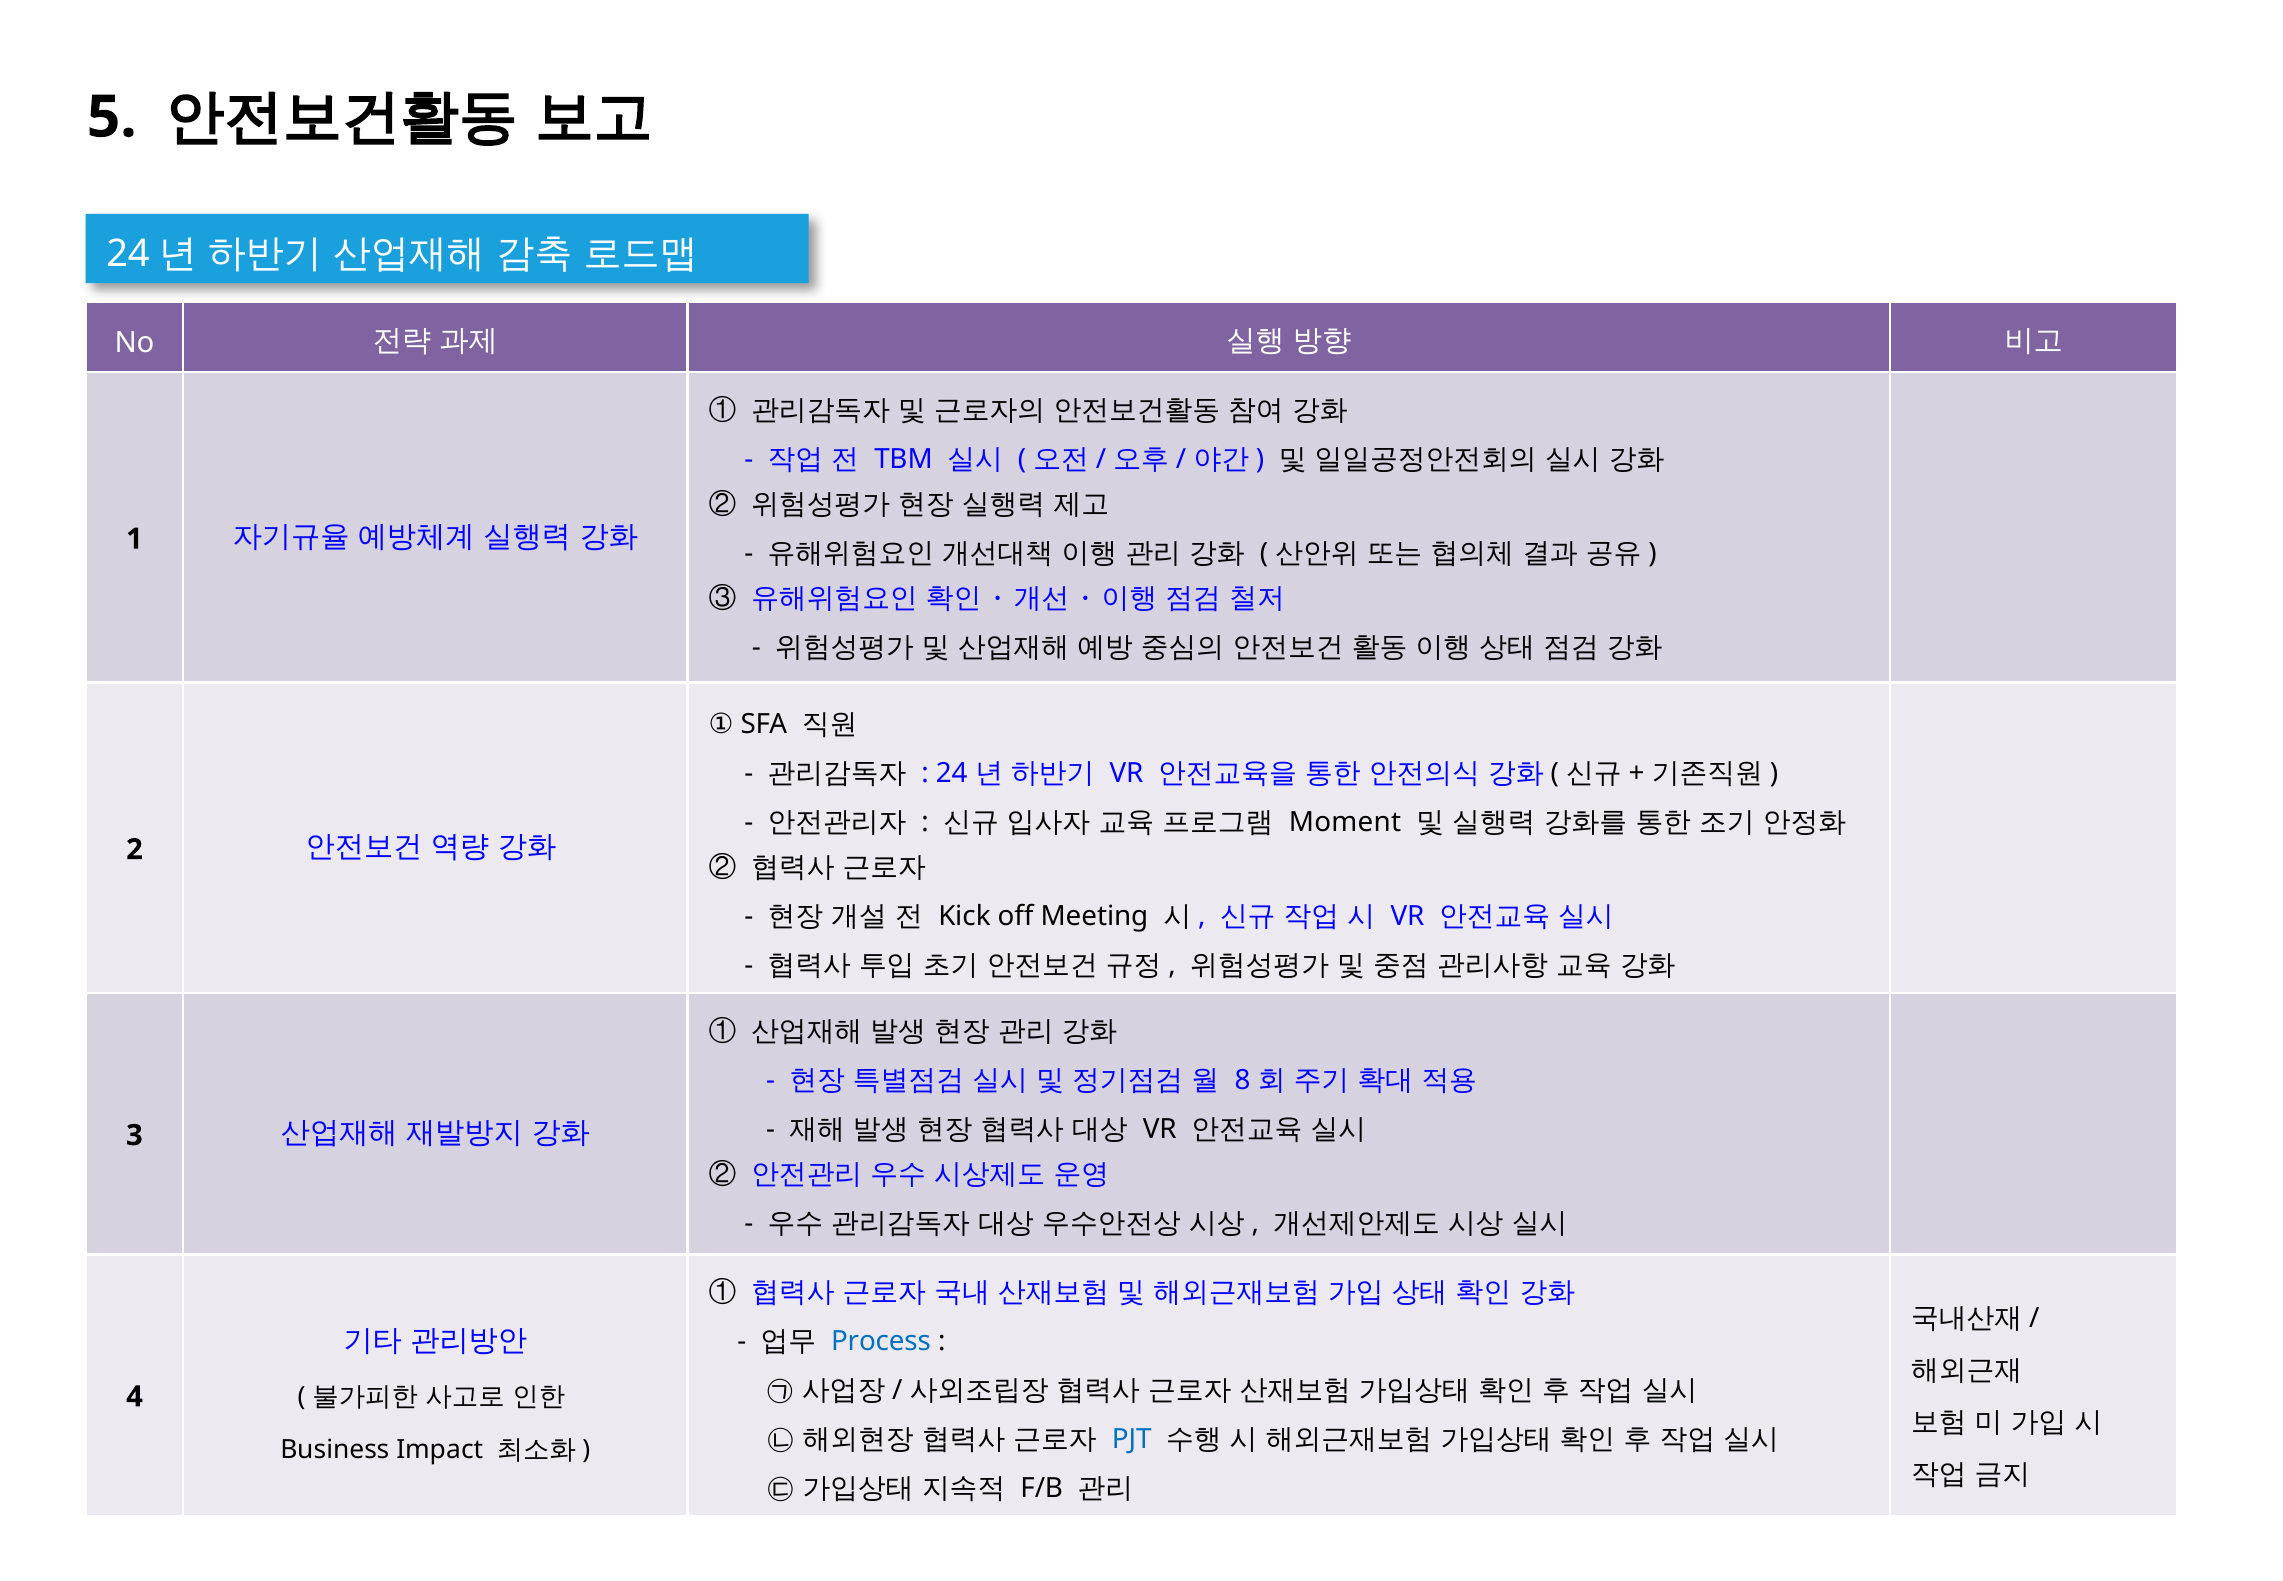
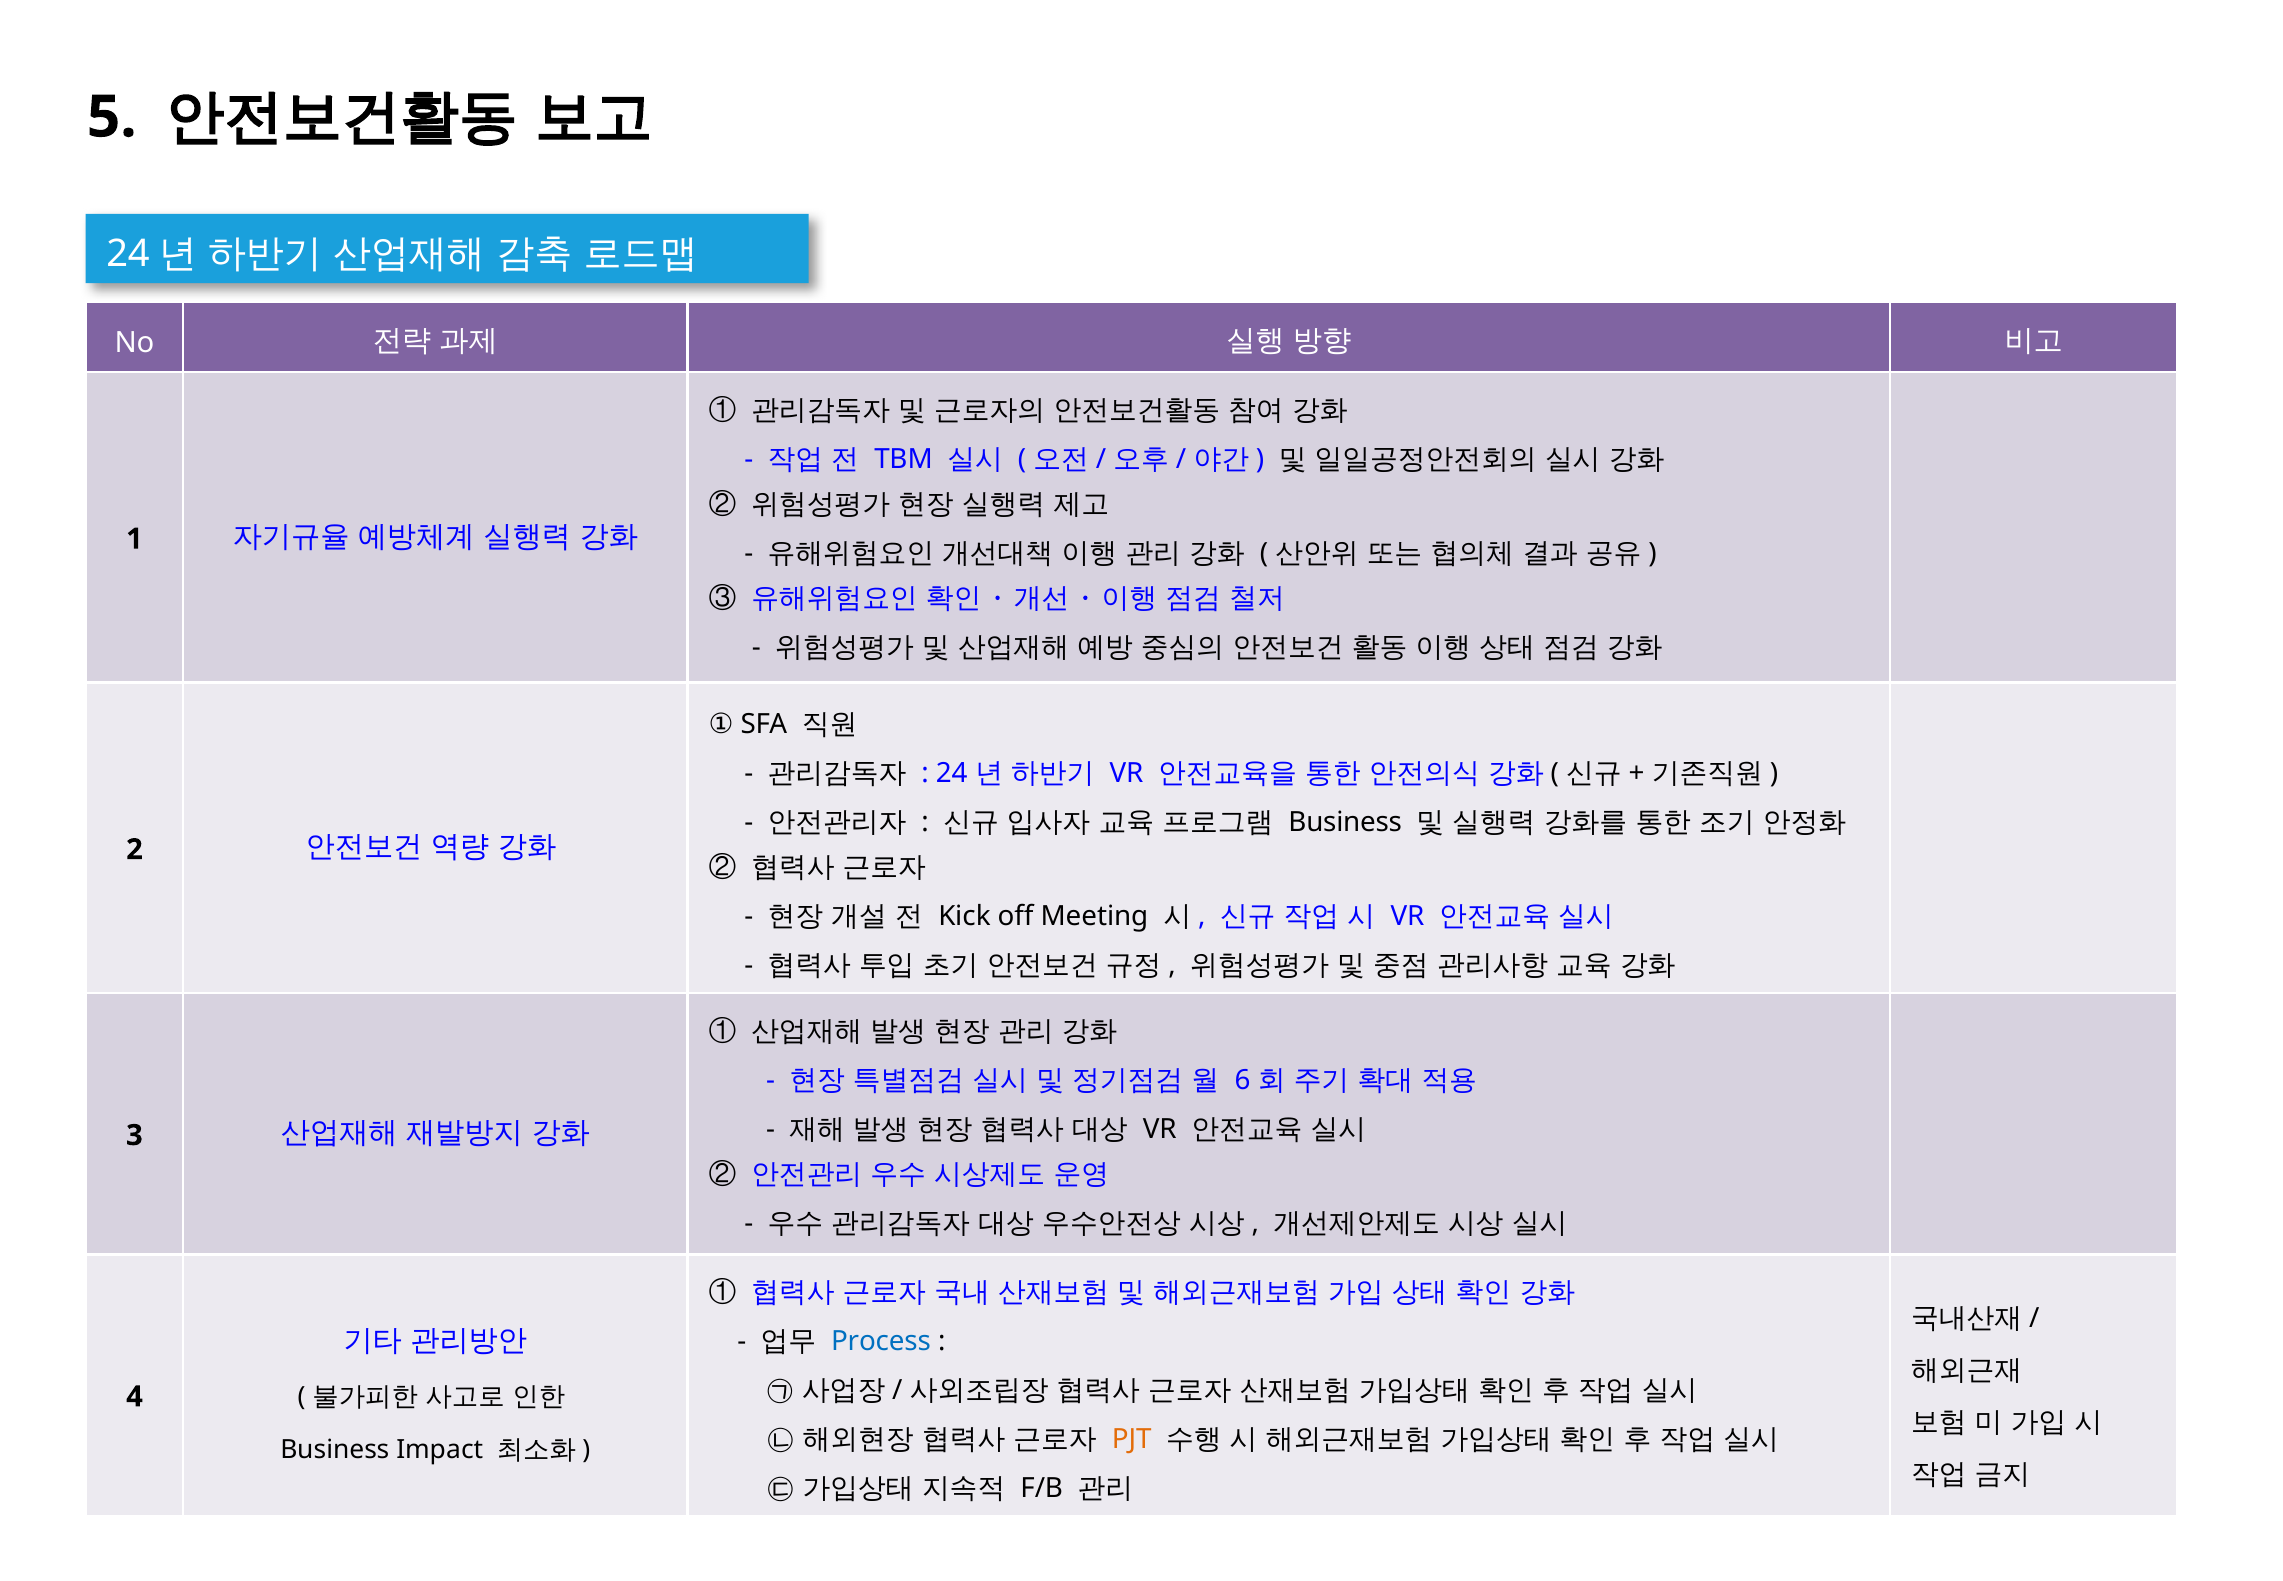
Moment: Moment -> Business (1345, 822)
8: 8 -> 6 (1243, 1080)
PJT colour: blue -> orange (1132, 1439)
